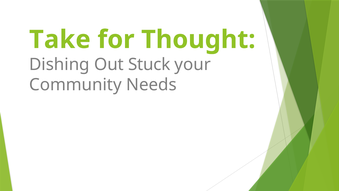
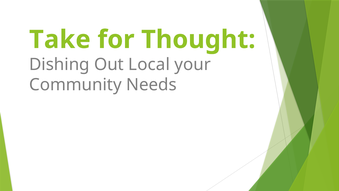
Stuck: Stuck -> Local (149, 64)
